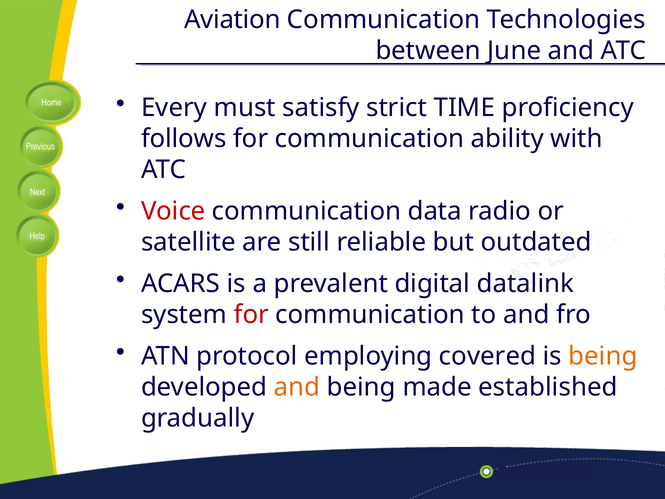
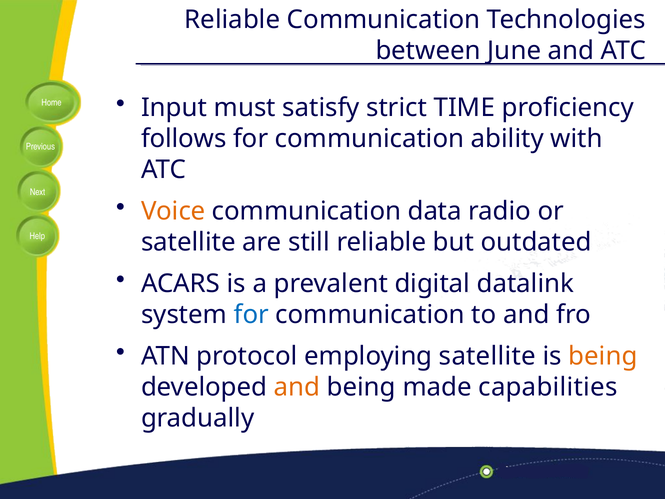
Aviation: Aviation -> Reliable (232, 20)
Every: Every -> Input (174, 108)
Voice colour: red -> orange (173, 211)
for colour: red -> blue (251, 315)
employing covered: covered -> satellite (487, 356)
established: established -> capabilities (548, 387)
